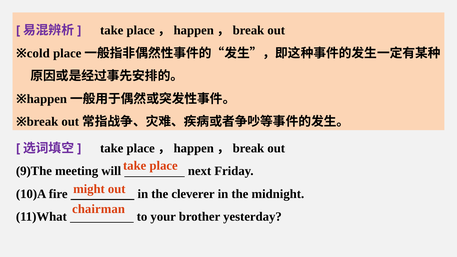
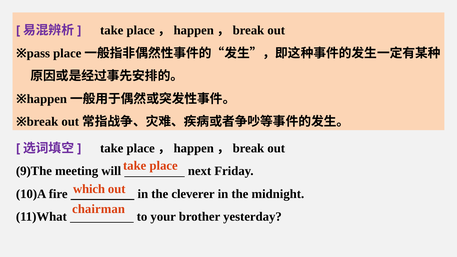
cold: cold -> pass (38, 53)
might: might -> which (89, 189)
